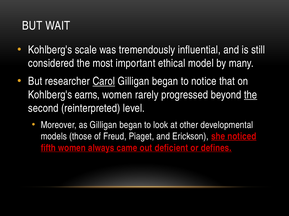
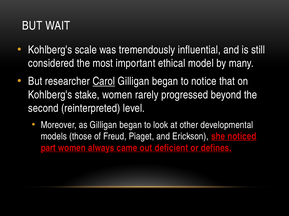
earns: earns -> stake (87, 95)
the underline: present -> none (251, 95)
fifth: fifth -> part (48, 148)
